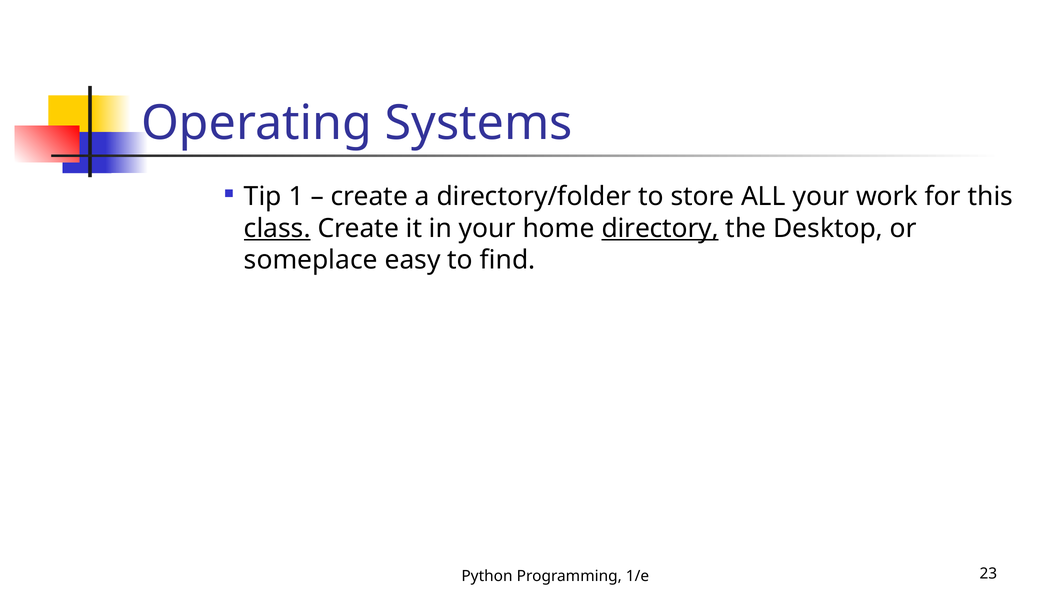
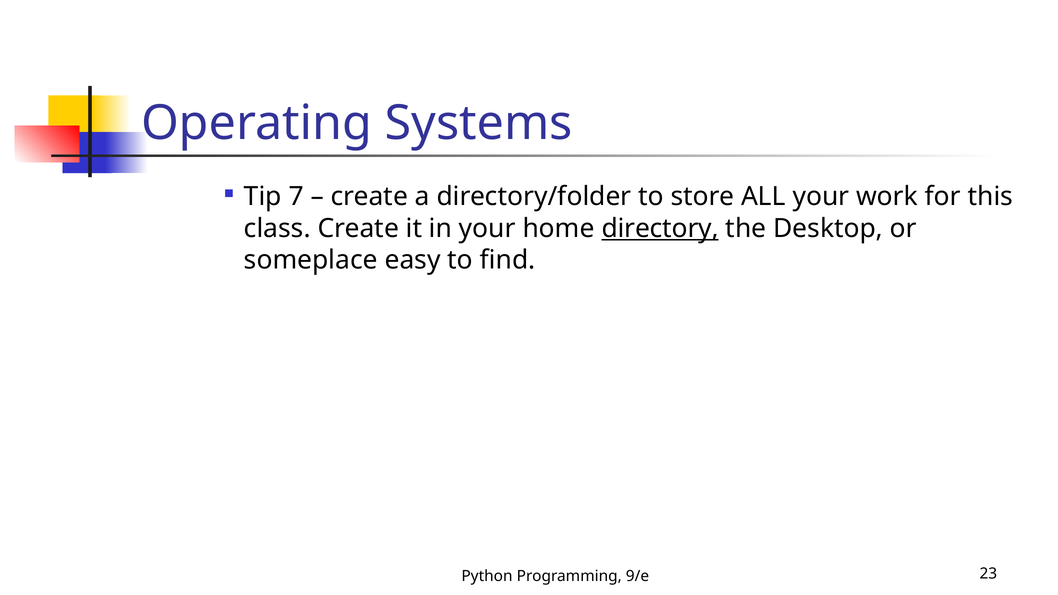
1: 1 -> 7 (296, 197)
class underline: present -> none (277, 229)
1/e: 1/e -> 9/e (638, 576)
